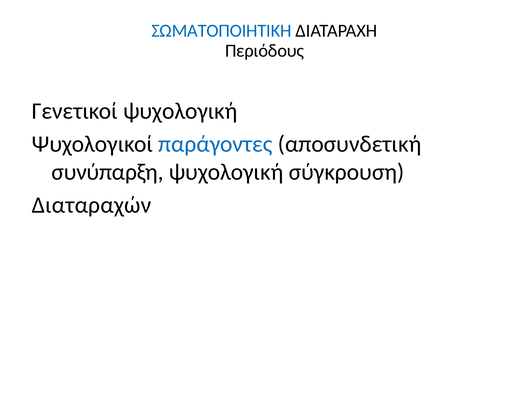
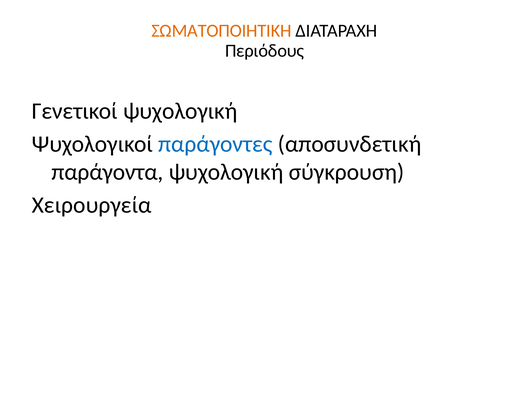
ΣΩΜΑΤΟΠΟΙΗΤΙΚΗ colour: blue -> orange (221, 31)
συνύπαρξη: συνύπαρξη -> παράγοντα (108, 172)
Διαταραχών: Διαταραχών -> Χειρουργεία (92, 205)
